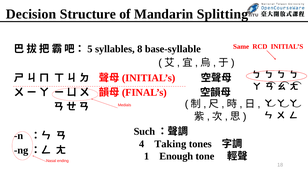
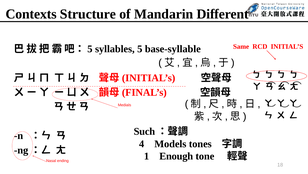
Decision: Decision -> Contexts (31, 14)
Splitting: Splitting -> Different (223, 14)
syllables 8: 8 -> 5 (140, 49)
Taking: Taking -> Models (170, 143)
